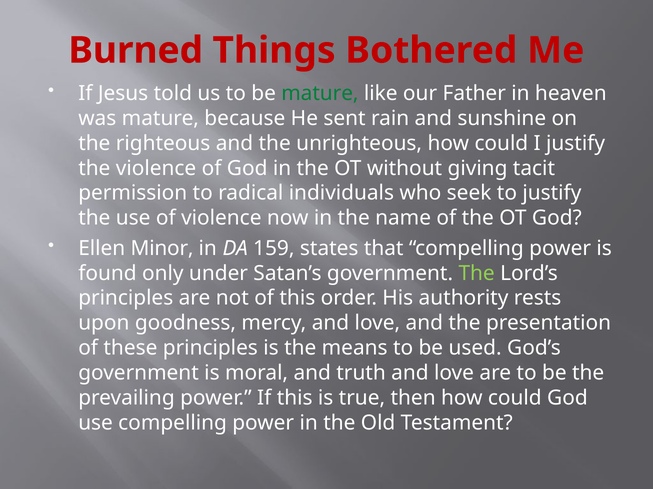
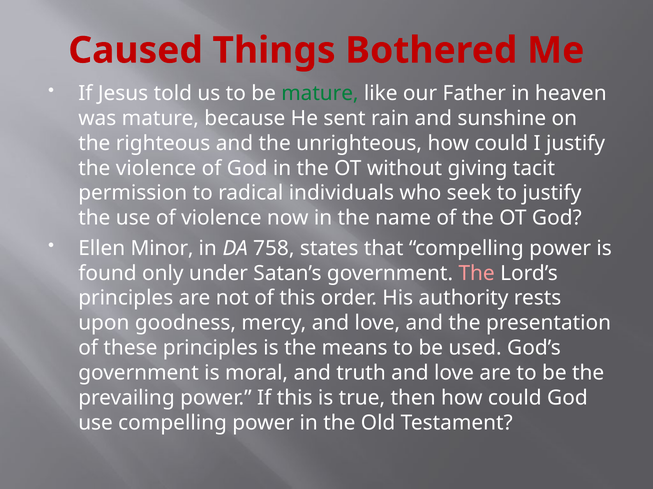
Burned: Burned -> Caused (136, 50)
159: 159 -> 758 (274, 249)
The colour: light green -> pink (477, 274)
